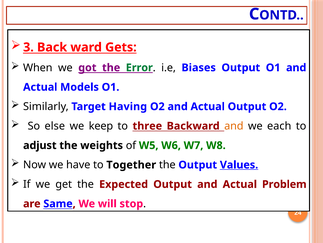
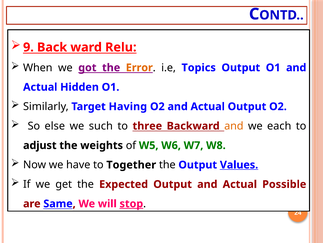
3: 3 -> 9 (28, 47)
Gets: Gets -> Relu (121, 47)
Error colour: green -> orange (139, 67)
Biases: Biases -> Topics (199, 67)
Models: Models -> Hidden (80, 87)
keep: keep -> such (101, 126)
Problem: Problem -> Possible (284, 184)
stop underline: none -> present (131, 203)
